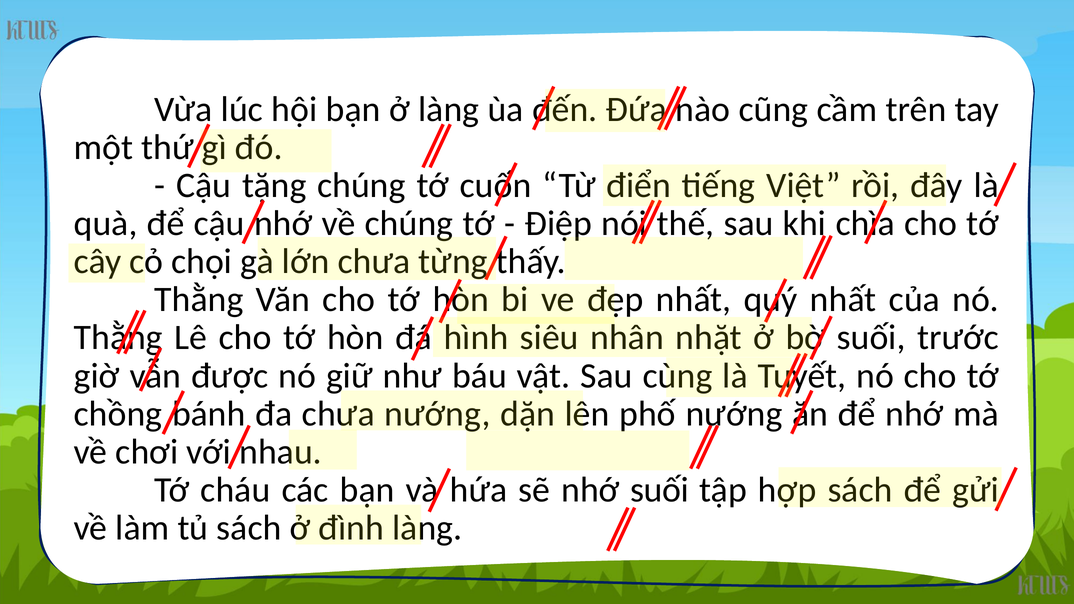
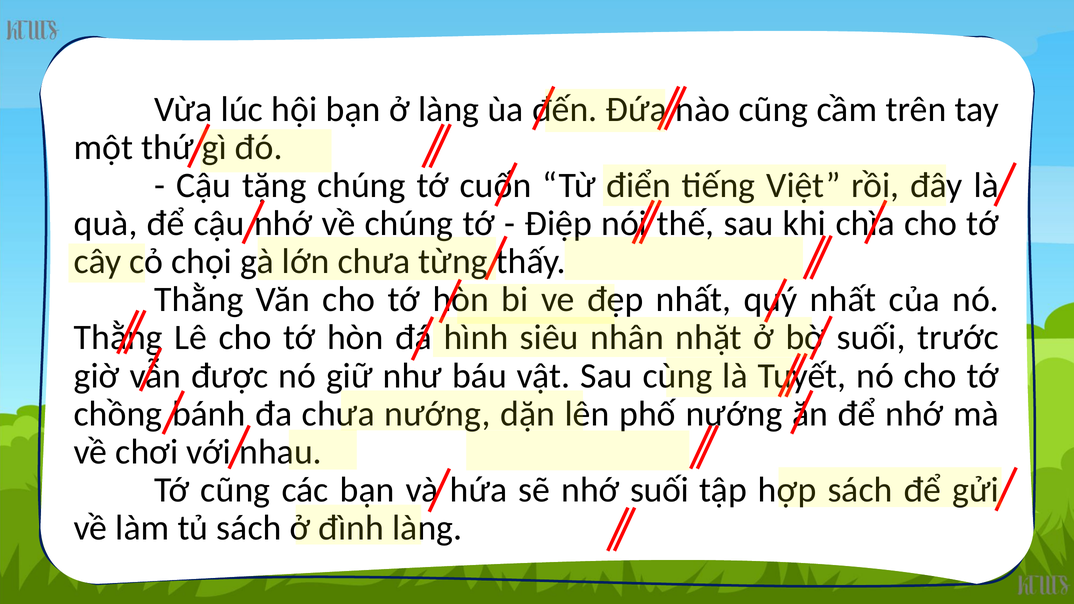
Tớ cháu: cháu -> cũng (235, 490)
